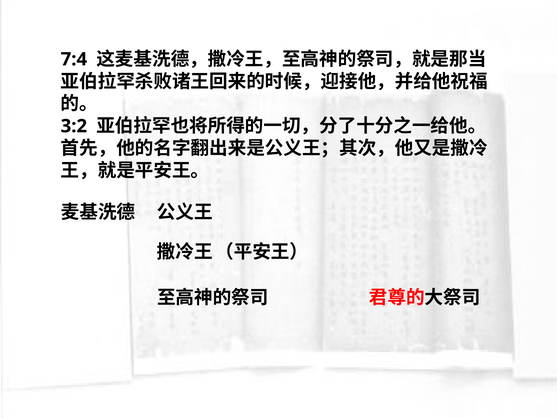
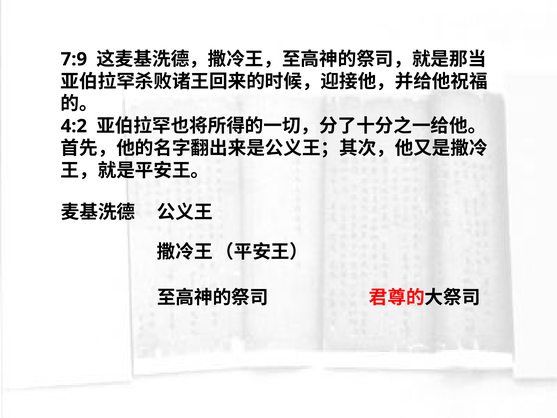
7:4: 7:4 -> 7:9 (74, 59)
3:2: 3:2 -> 4:2 (74, 126)
